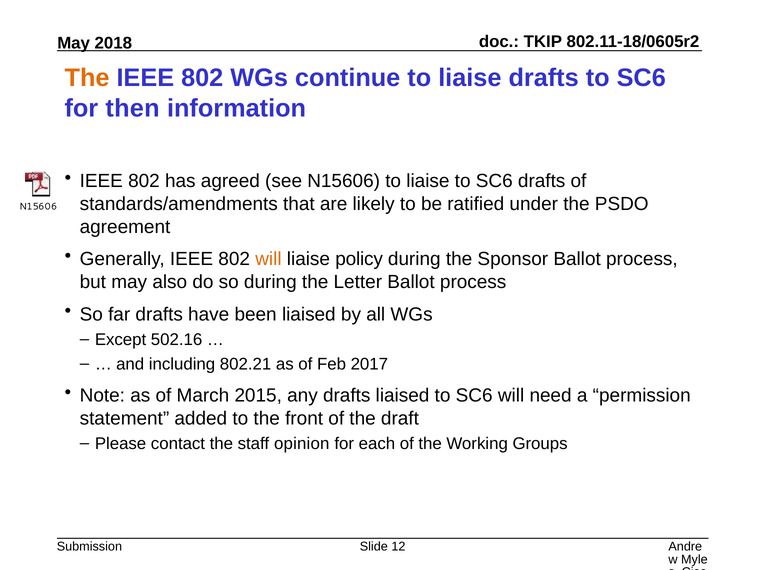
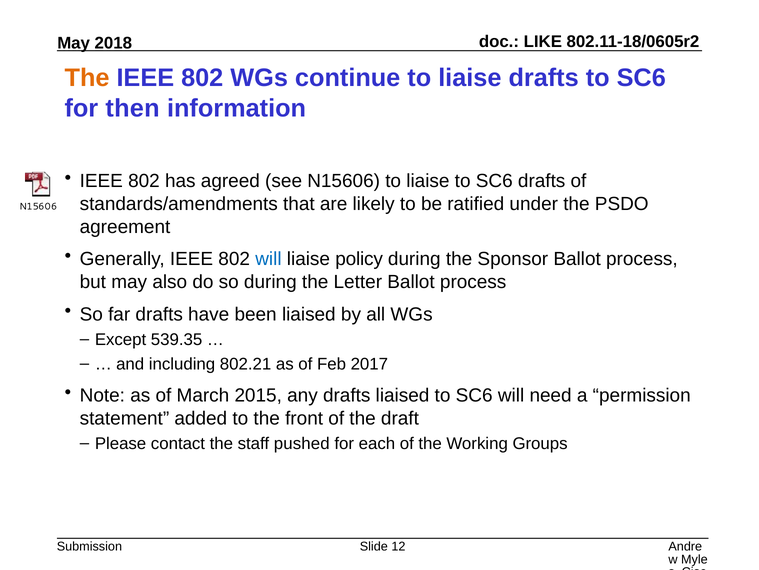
TKIP: TKIP -> LIKE (543, 42)
will colour: orange -> blue (268, 259)
502.16: 502.16 -> 539.35 (177, 339)
opinion: opinion -> pushed (302, 443)
